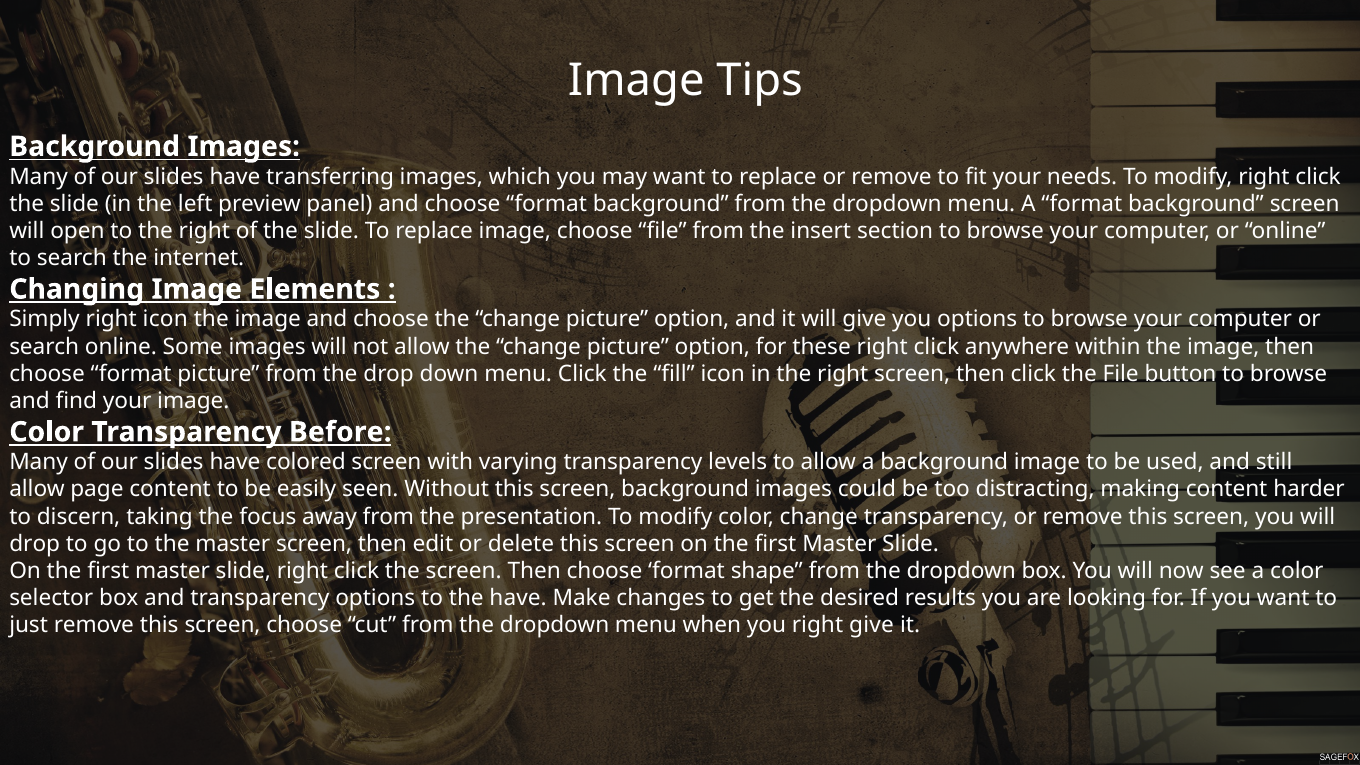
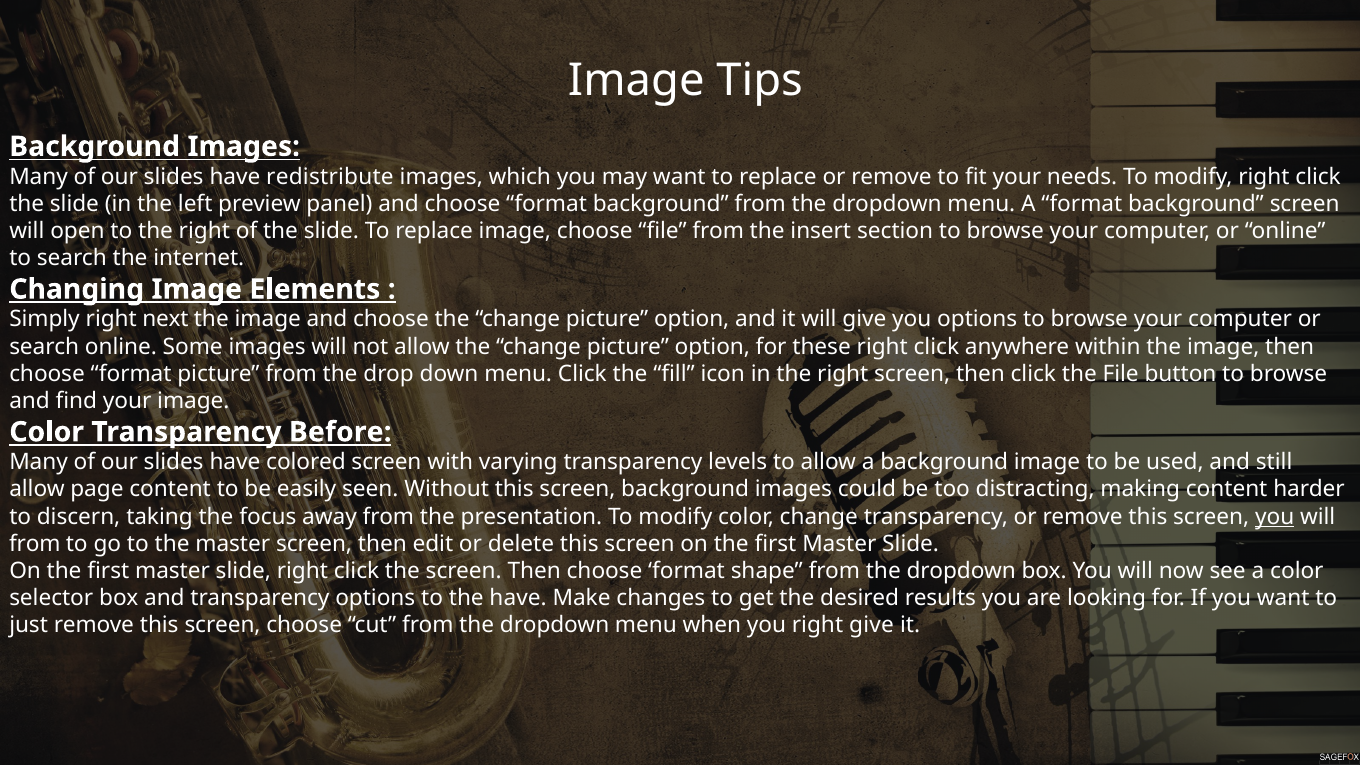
transferring: transferring -> redistribute (330, 177)
right icon: icon -> next (166, 319)
you underline: none -> present (1275, 517)
drop: drop -> from (35, 544)
